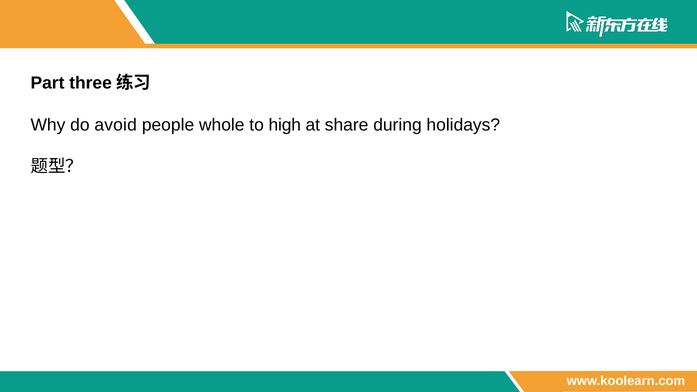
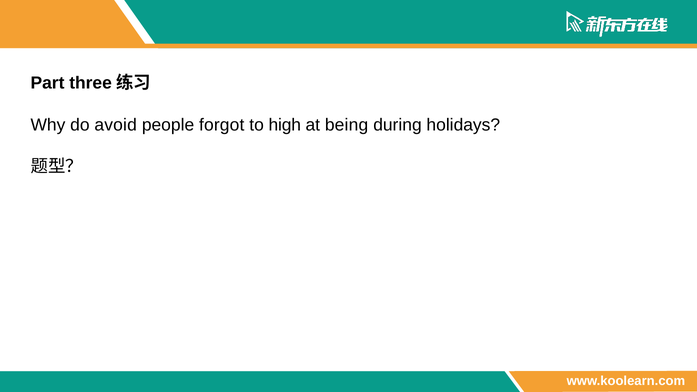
whole: whole -> forgot (222, 125)
share: share -> being (347, 125)
